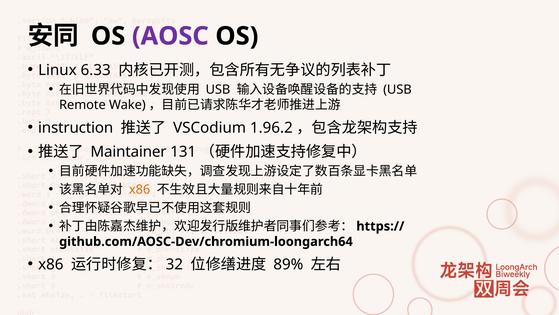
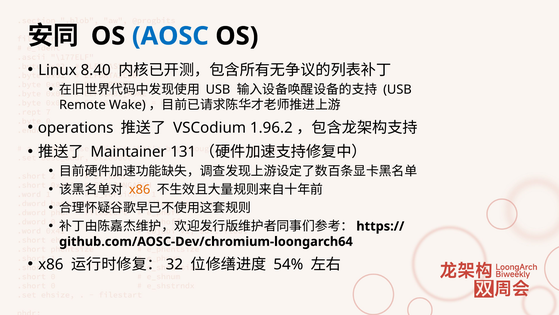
AOSC colour: purple -> blue (170, 36)
6.33: 6.33 -> 8.40 (96, 70)
instruction: instruction -> operations (76, 128)
89%: 89% -> 54% (288, 264)
